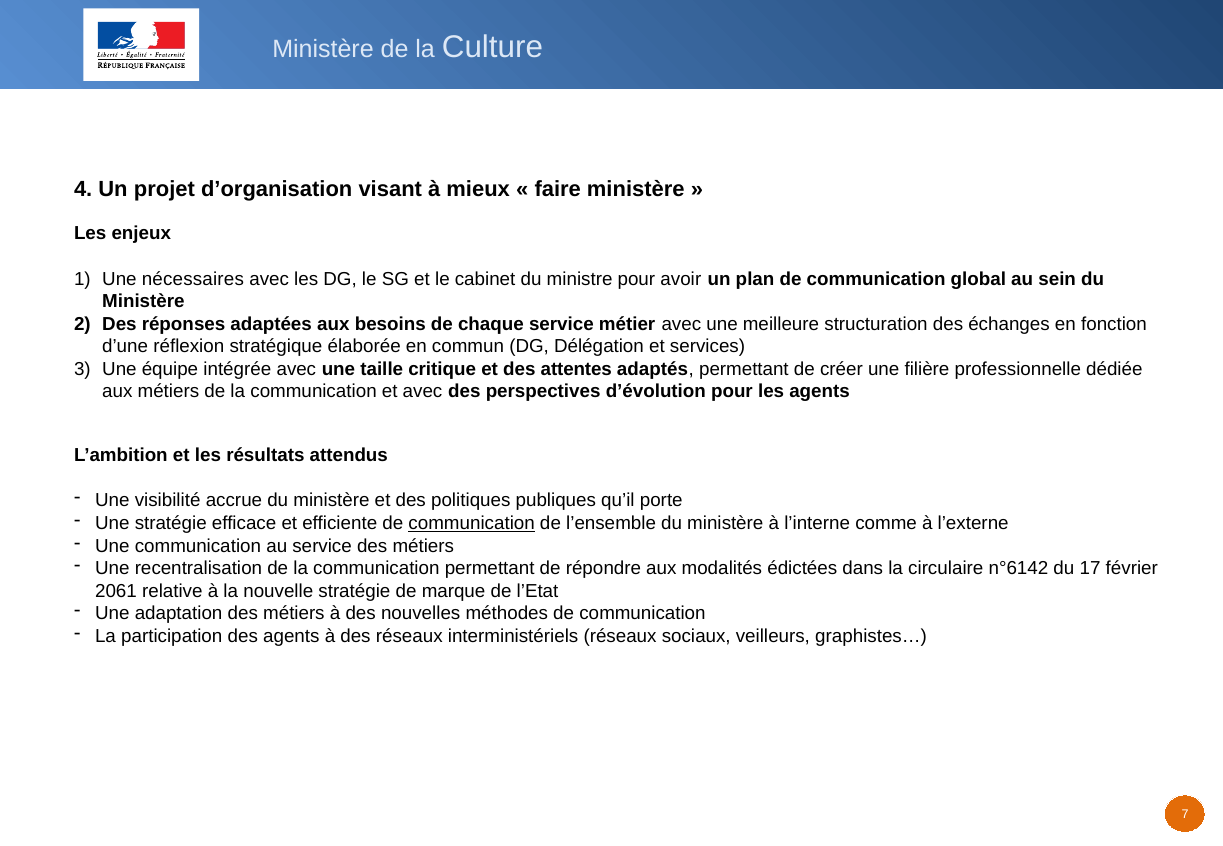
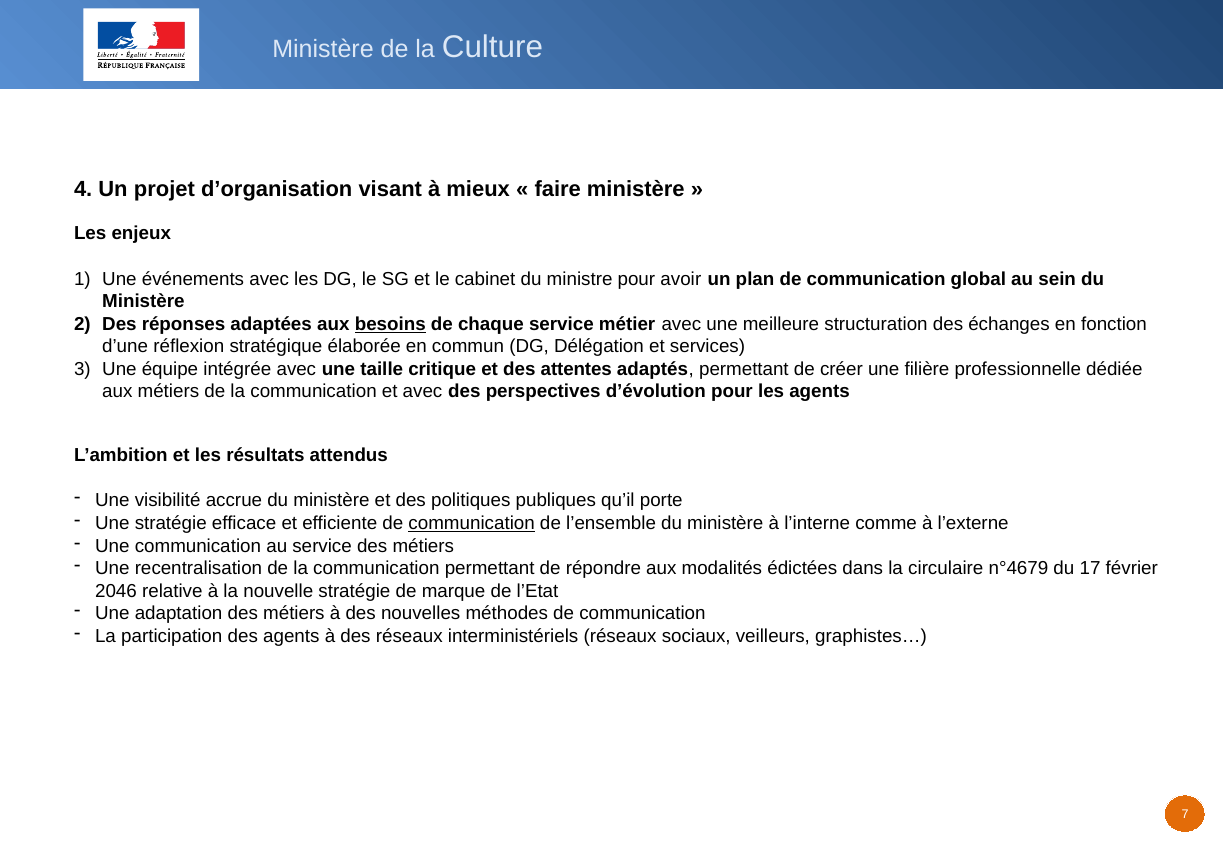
nécessaires: nécessaires -> événements (193, 279)
besoins underline: none -> present (390, 324)
n°6142: n°6142 -> n°4679 (1018, 569)
2061: 2061 -> 2046 (116, 591)
